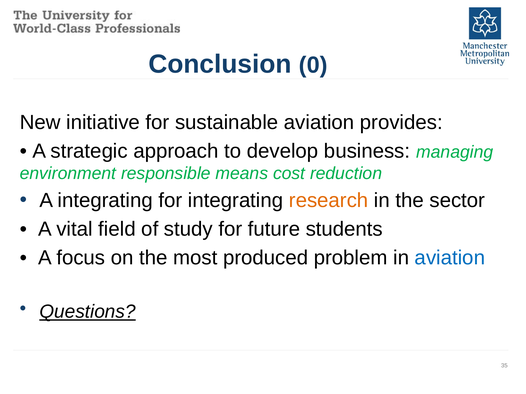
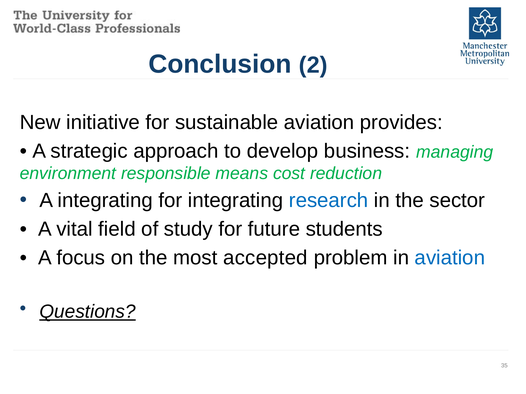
0: 0 -> 2 (313, 65)
research colour: orange -> blue (329, 201)
produced: produced -> accepted (265, 258)
